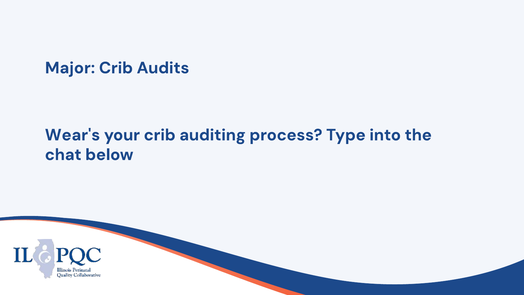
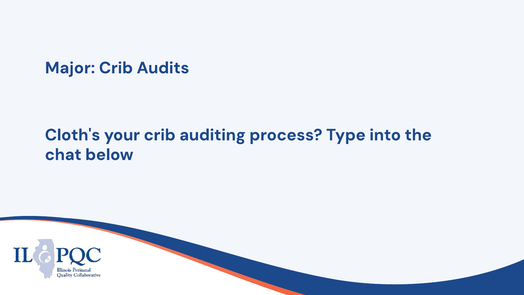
Wear's: Wear's -> Cloth's (73, 135)
